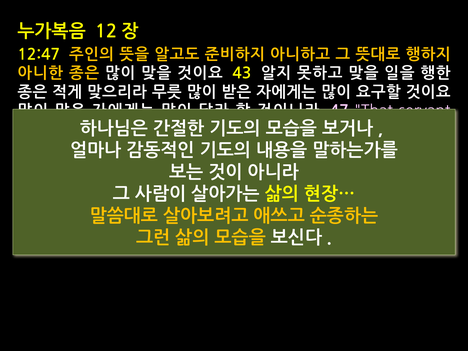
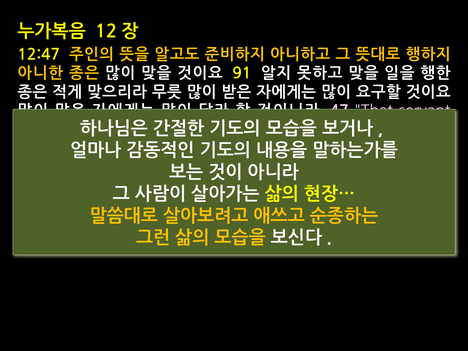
43: 43 -> 91 (242, 73)
